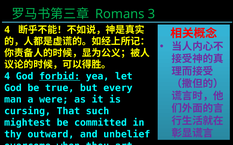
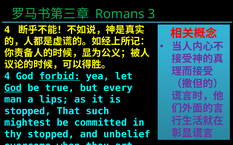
God underline: none -> present (13, 88)
were: were -> lips (54, 100)
cursing: cursing -> stopped (28, 112)
thy outward: outward -> stopped (51, 135)
